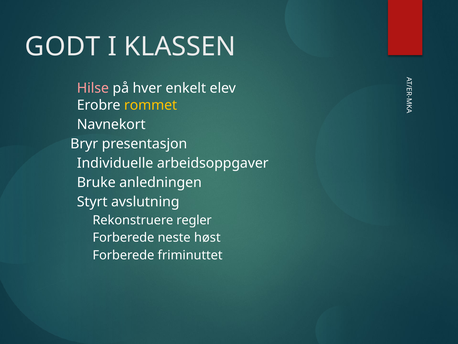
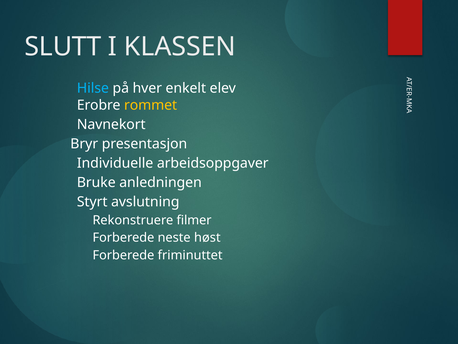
GODT: GODT -> SLUTT (63, 47)
Hilse colour: pink -> light blue (93, 88)
regler: regler -> filmer (194, 220)
